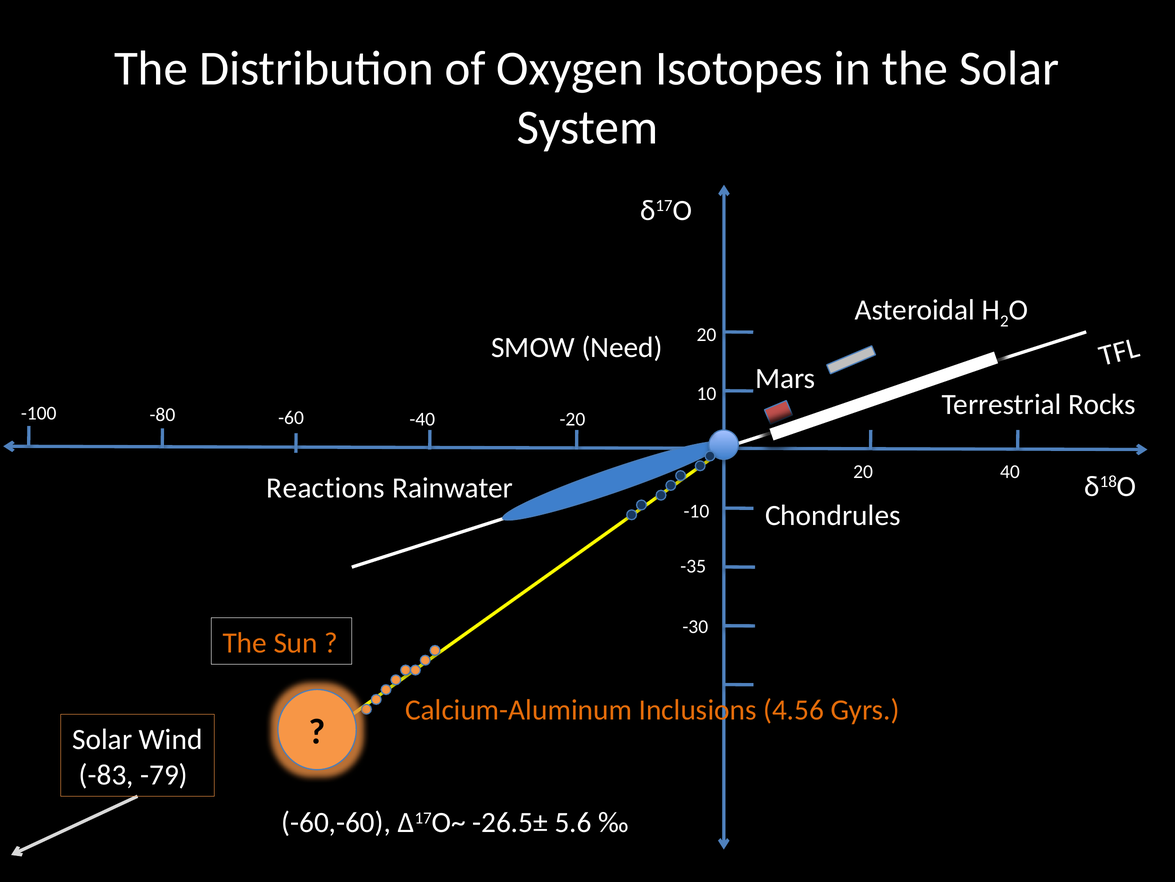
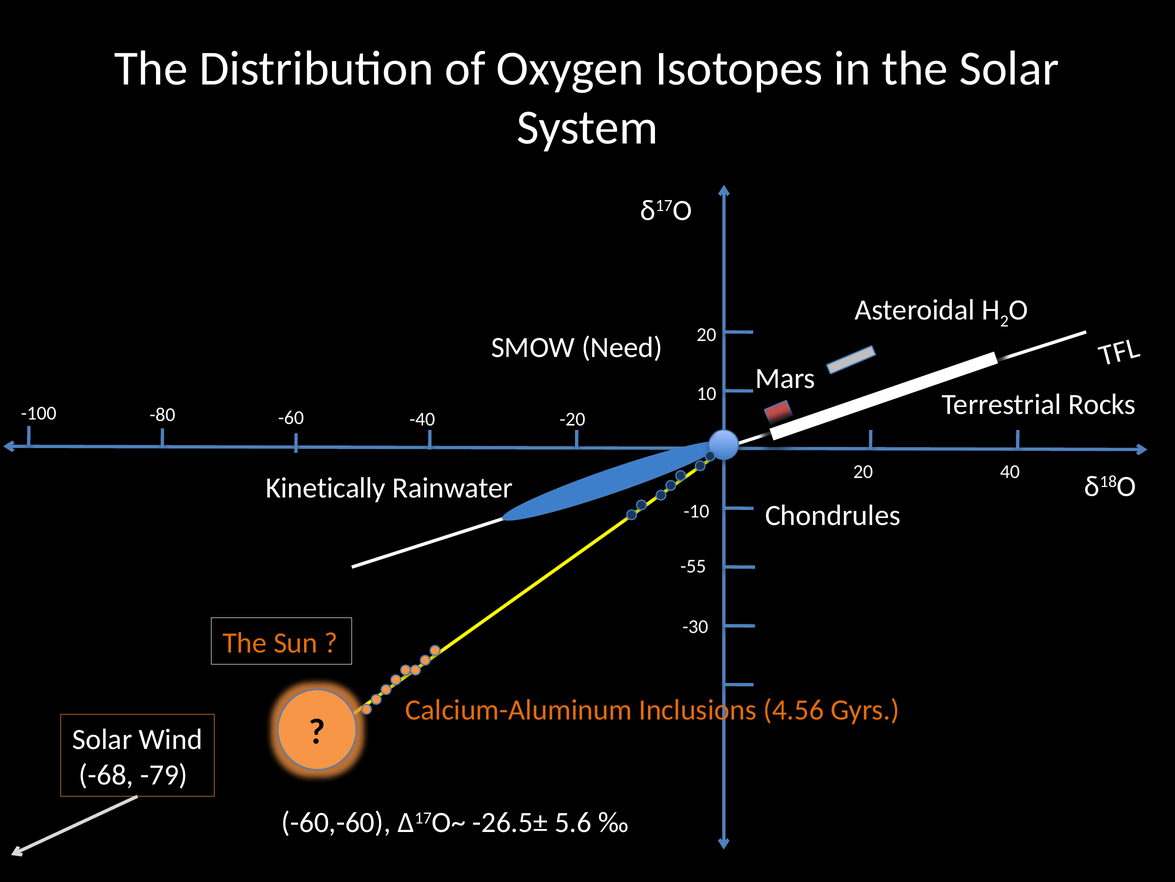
Reactions: Reactions -> Kinetically (326, 487)
-35: -35 -> -55 (693, 566)
-83: -83 -> -68 (106, 774)
